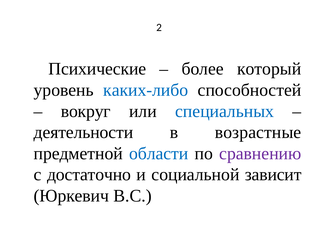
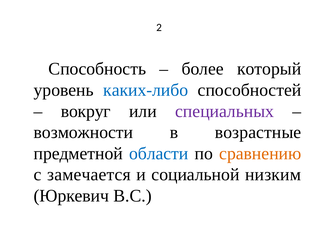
Психические: Психические -> Способность (97, 69)
специальных colour: blue -> purple (225, 111)
деятельности: деятельности -> возможности (83, 133)
сравнению colour: purple -> orange (260, 154)
достаточно: достаточно -> замечается (89, 175)
зависит: зависит -> низким (273, 175)
